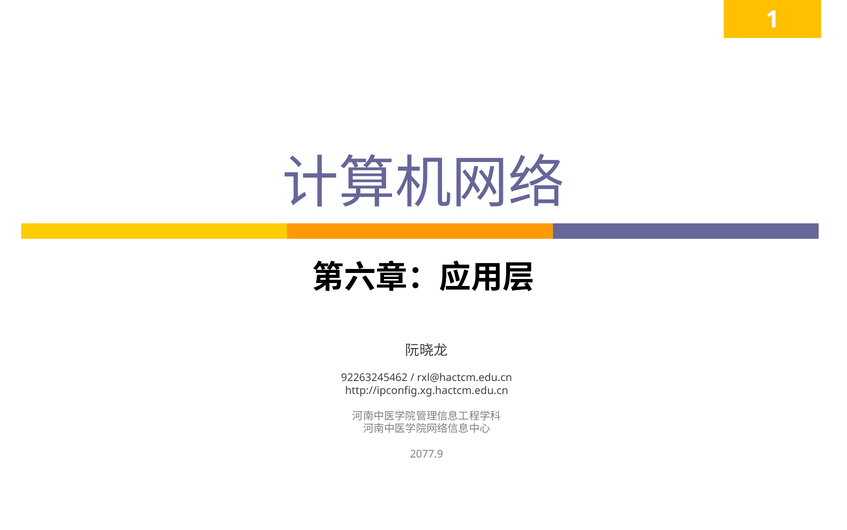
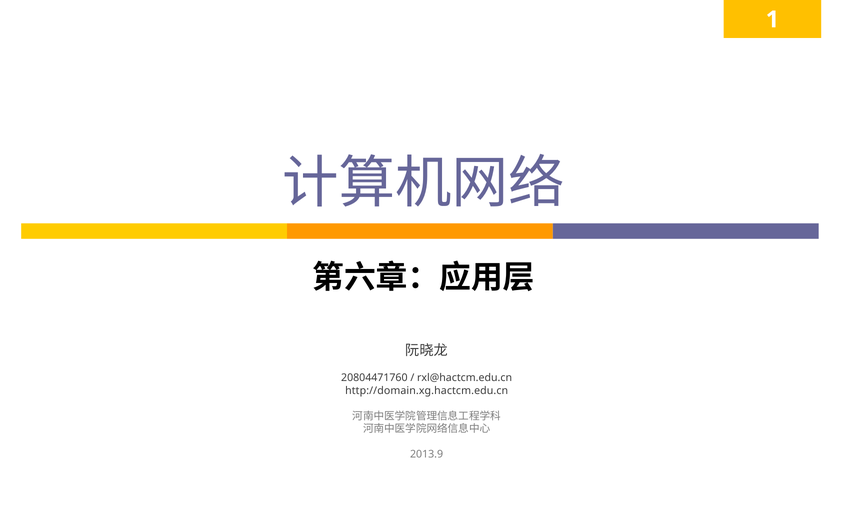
92263245462: 92263245462 -> 20804471760 (374, 377)
http://ipconfig.xg.hactcm.edu.cn: http://ipconfig.xg.hactcm.edu.cn -> http://domain.xg.hactcm.edu.cn (427, 390)
2077.9: 2077.9 -> 2013.9 (427, 454)
